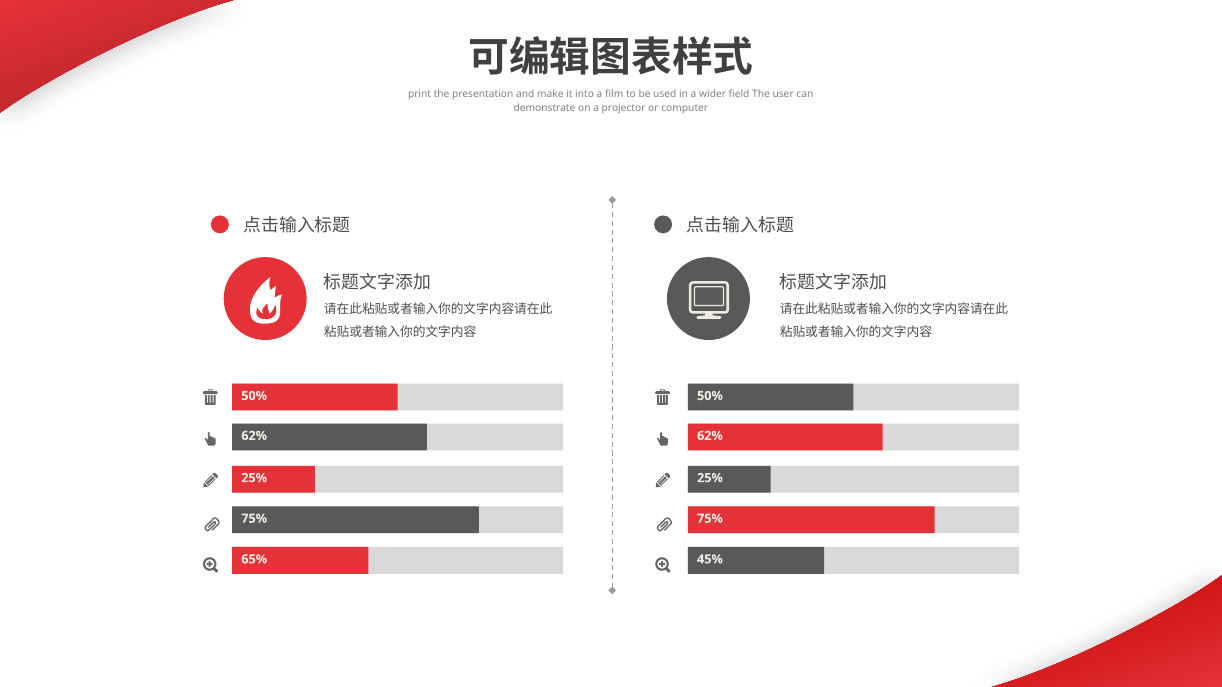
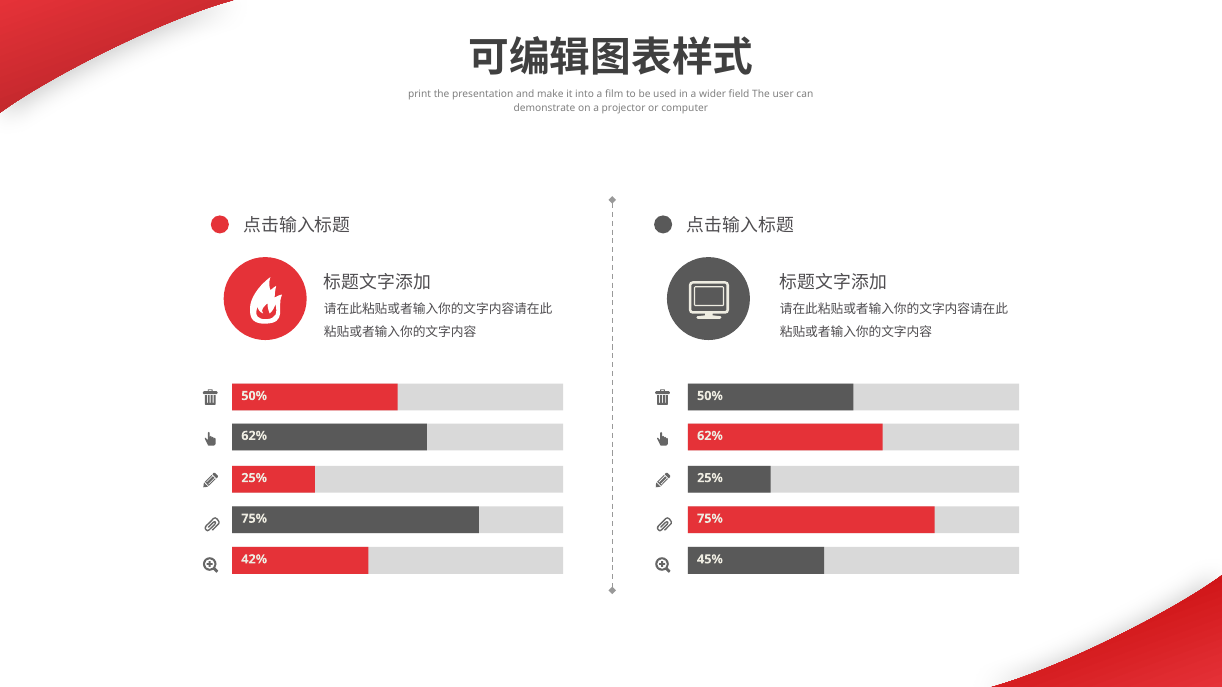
65%: 65% -> 42% (254, 560)
